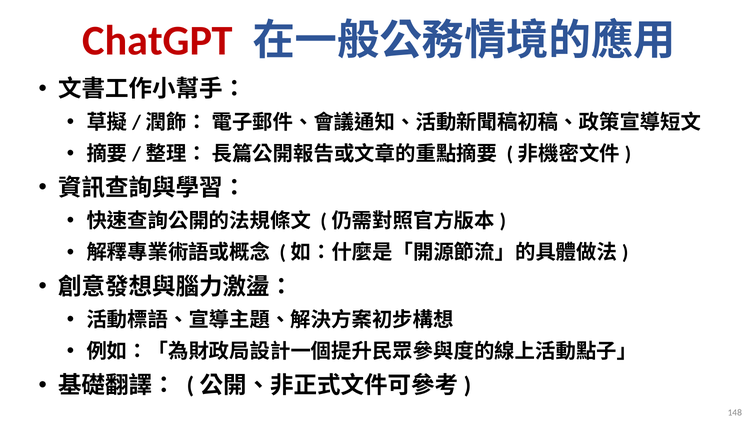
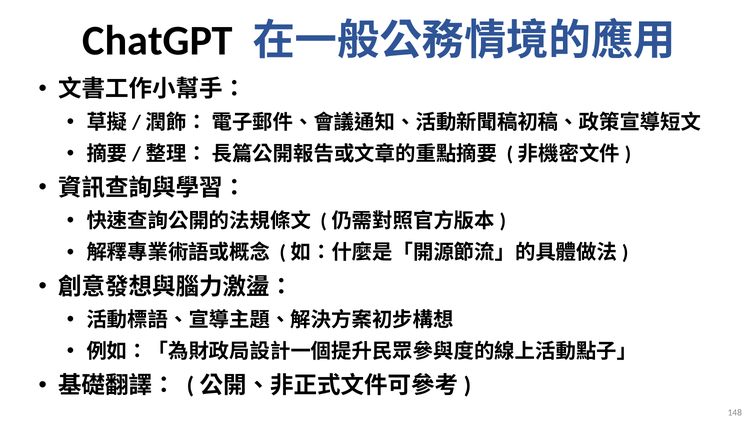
ChatGPT colour: red -> black (158, 41)
